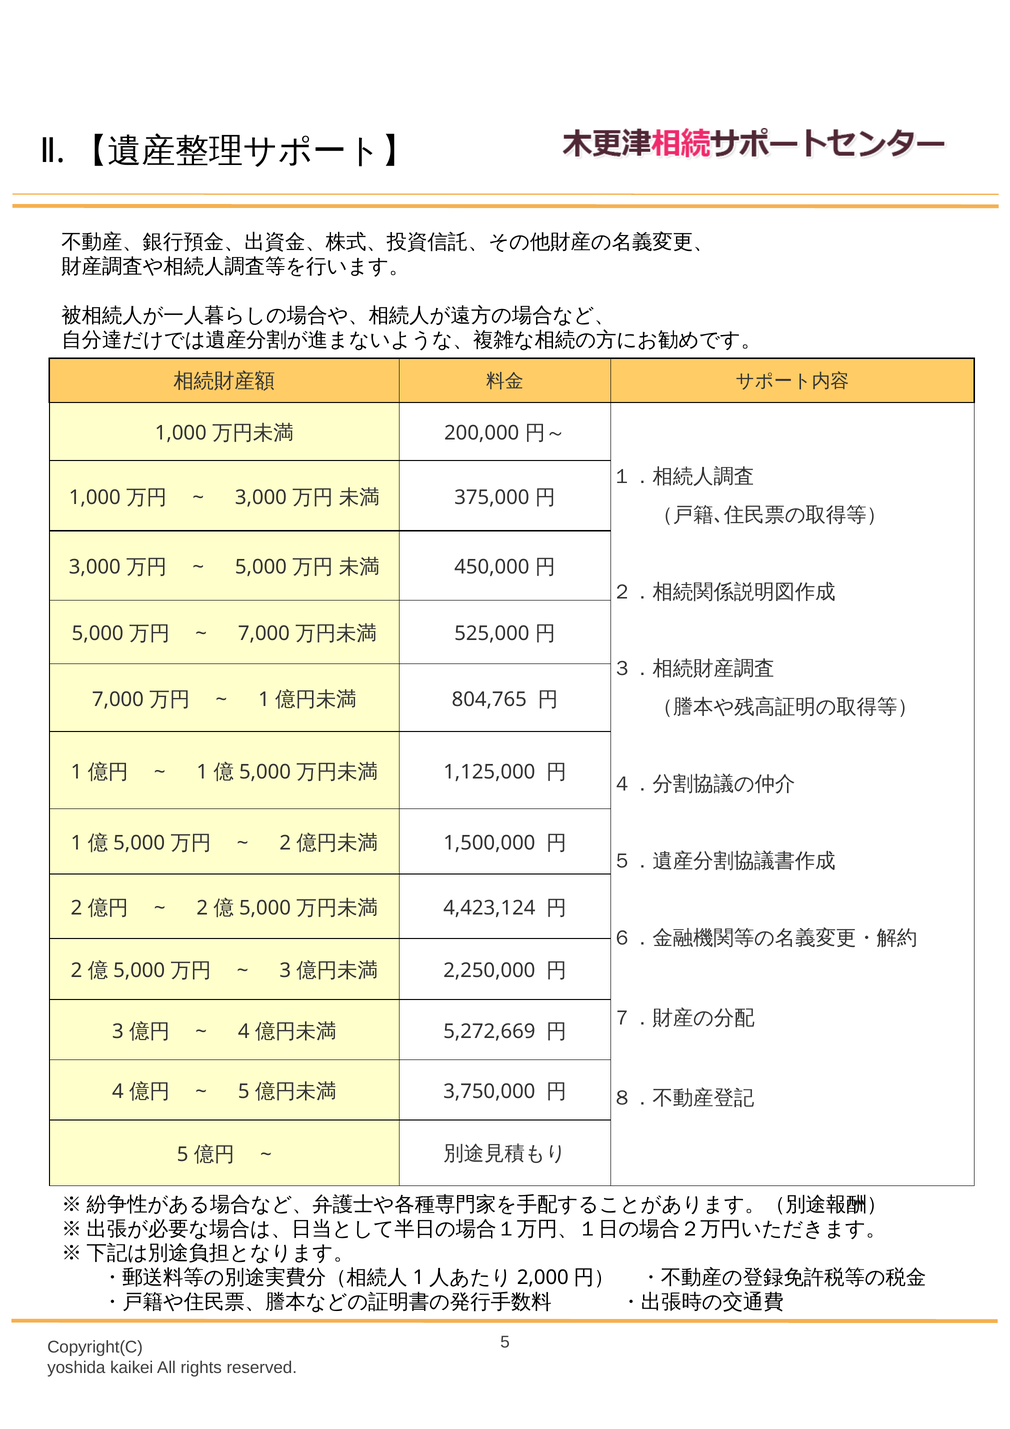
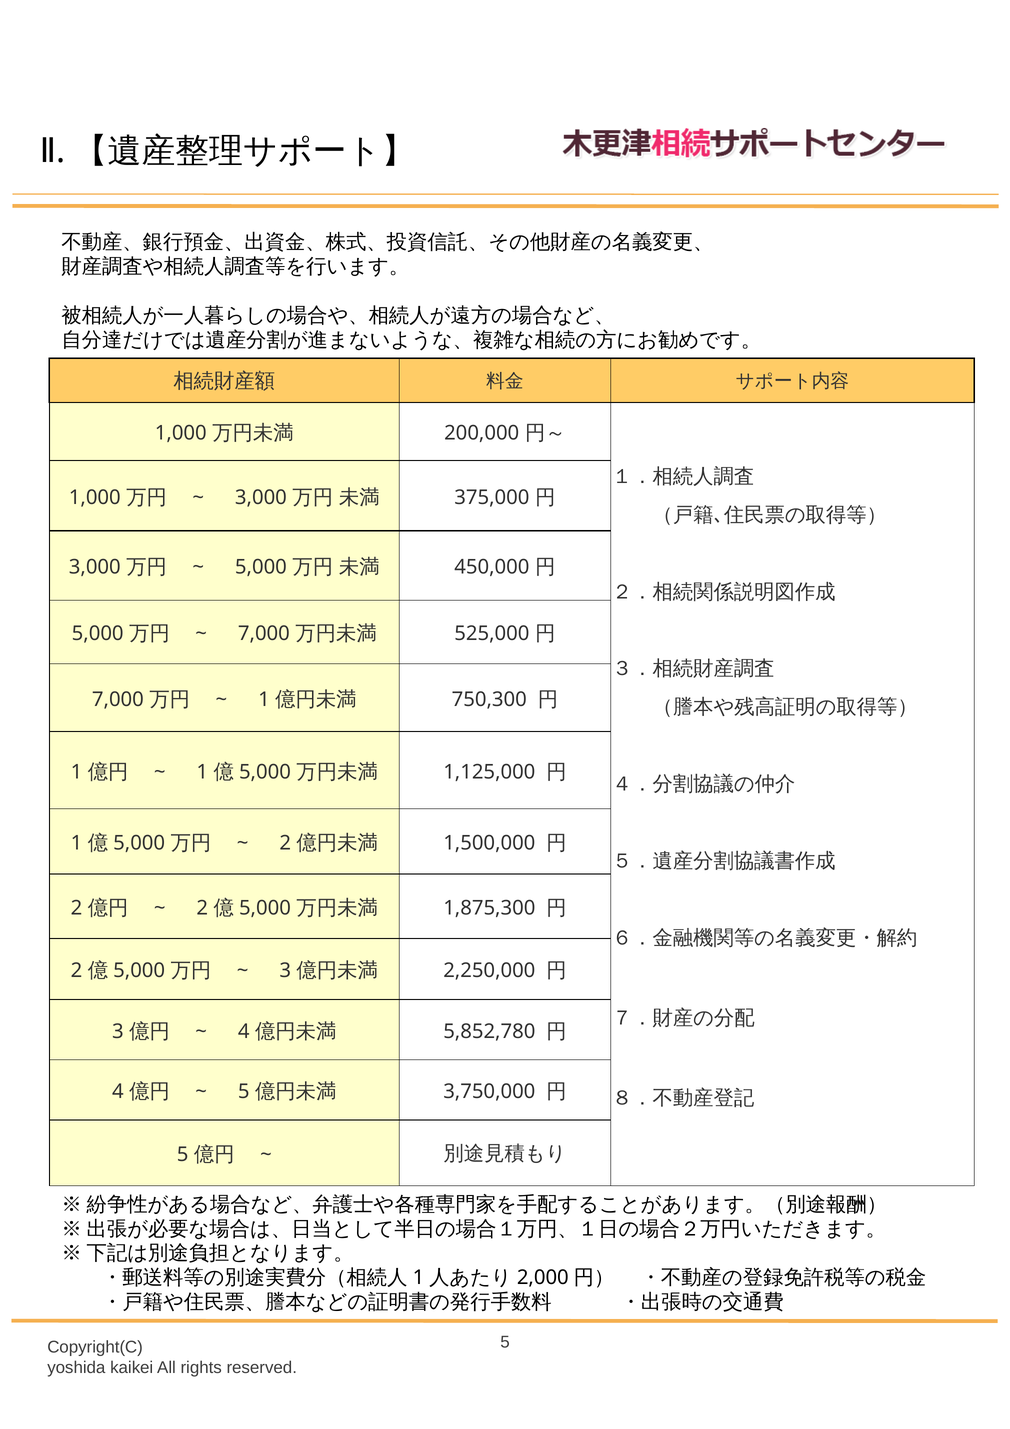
804,765: 804,765 -> 750,300 (489, 699)
4,423,124: 4,423,124 -> 1,875,300 (489, 908)
5,272,669: 5,272,669 -> 5,852,780 (489, 1031)
